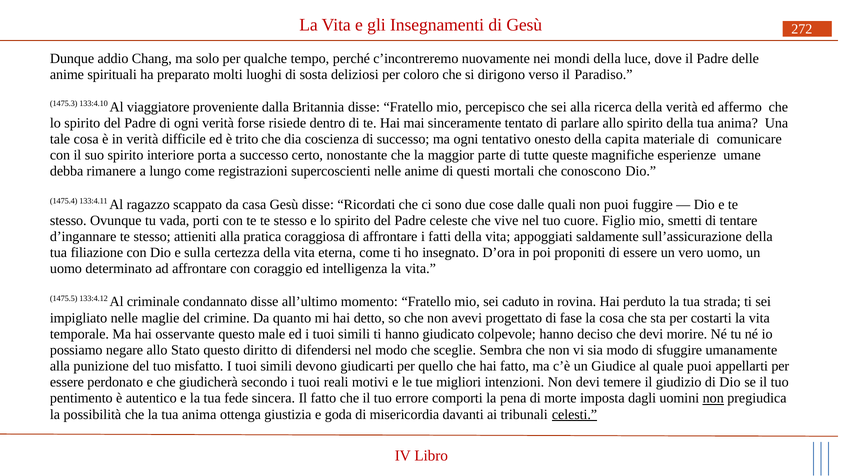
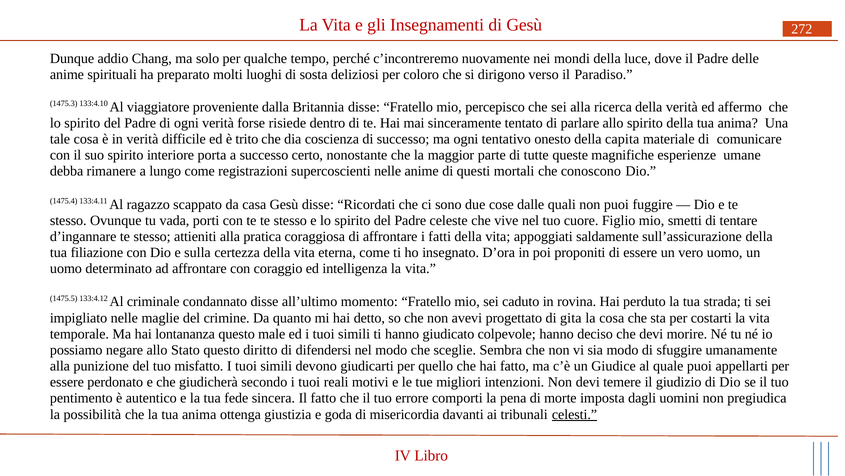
fase: fase -> gita (571, 318)
osservante: osservante -> lontananza (185, 334)
non underline: present -> none (713, 398)
